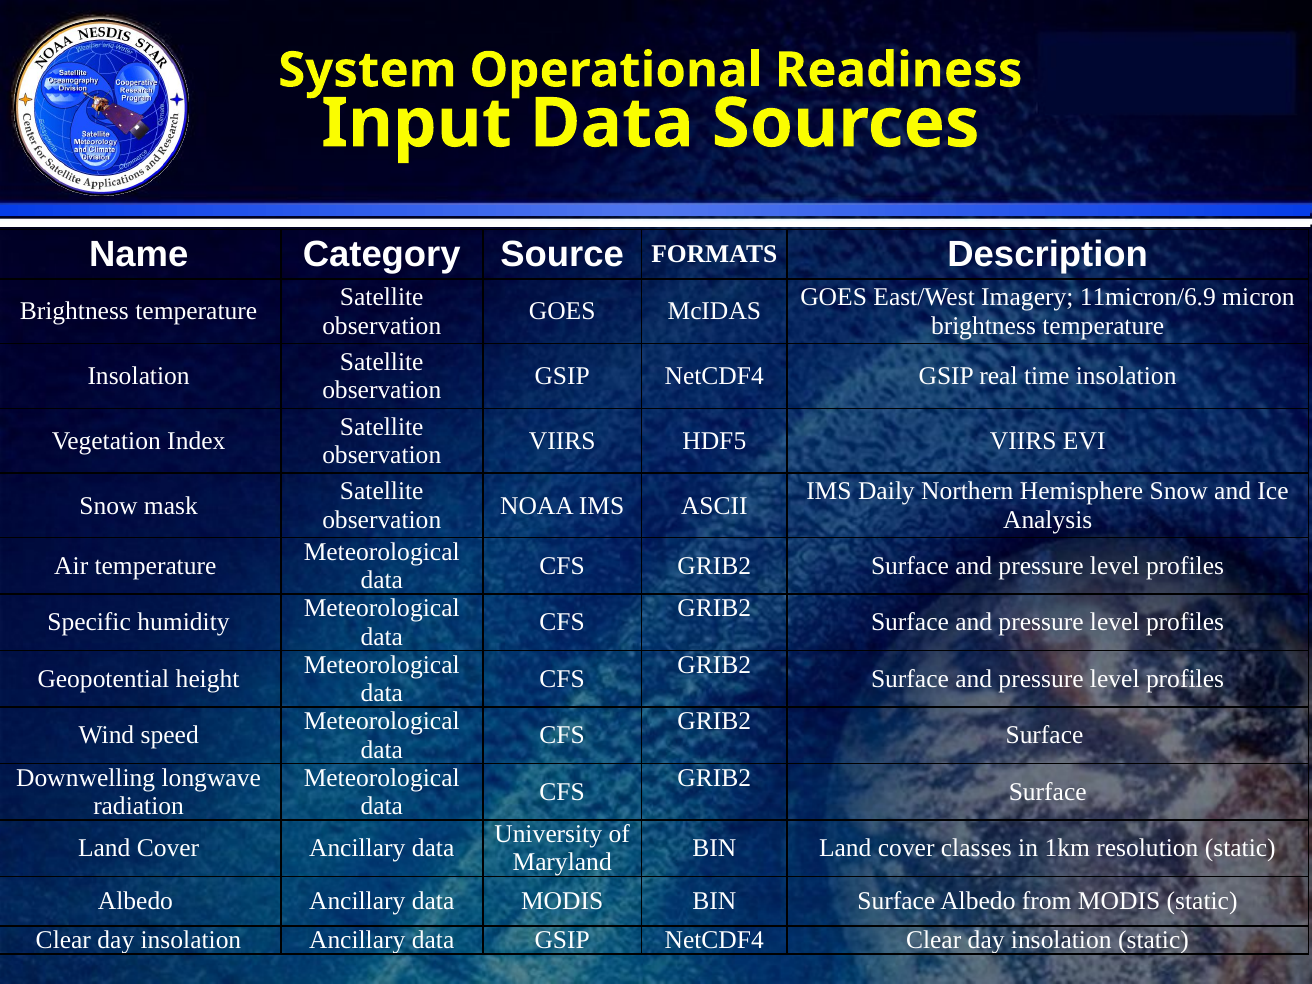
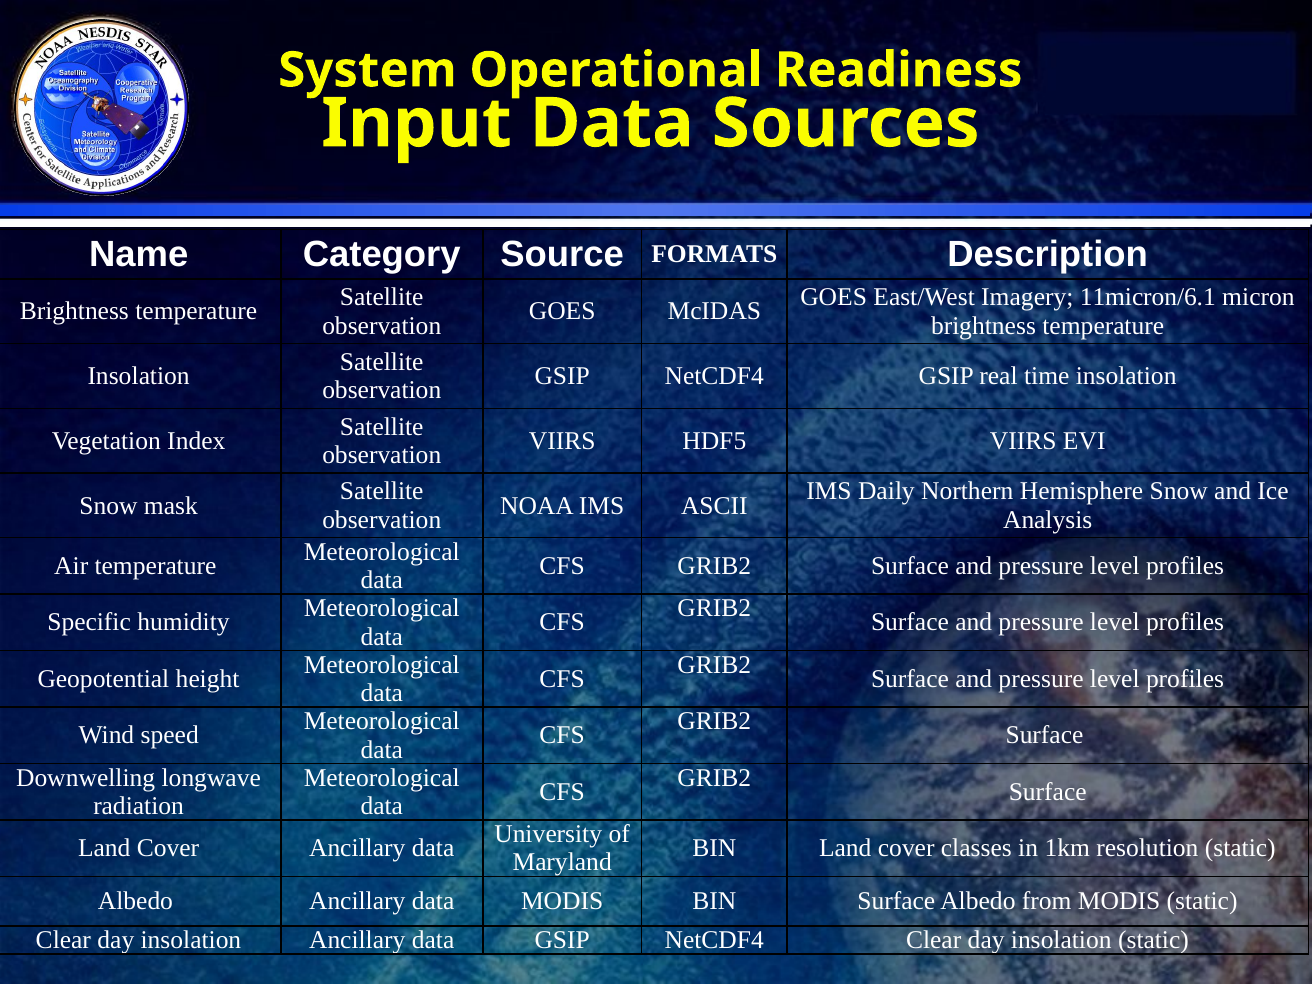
11micron/6.9: 11micron/6.9 -> 11micron/6.1 (1148, 297)
